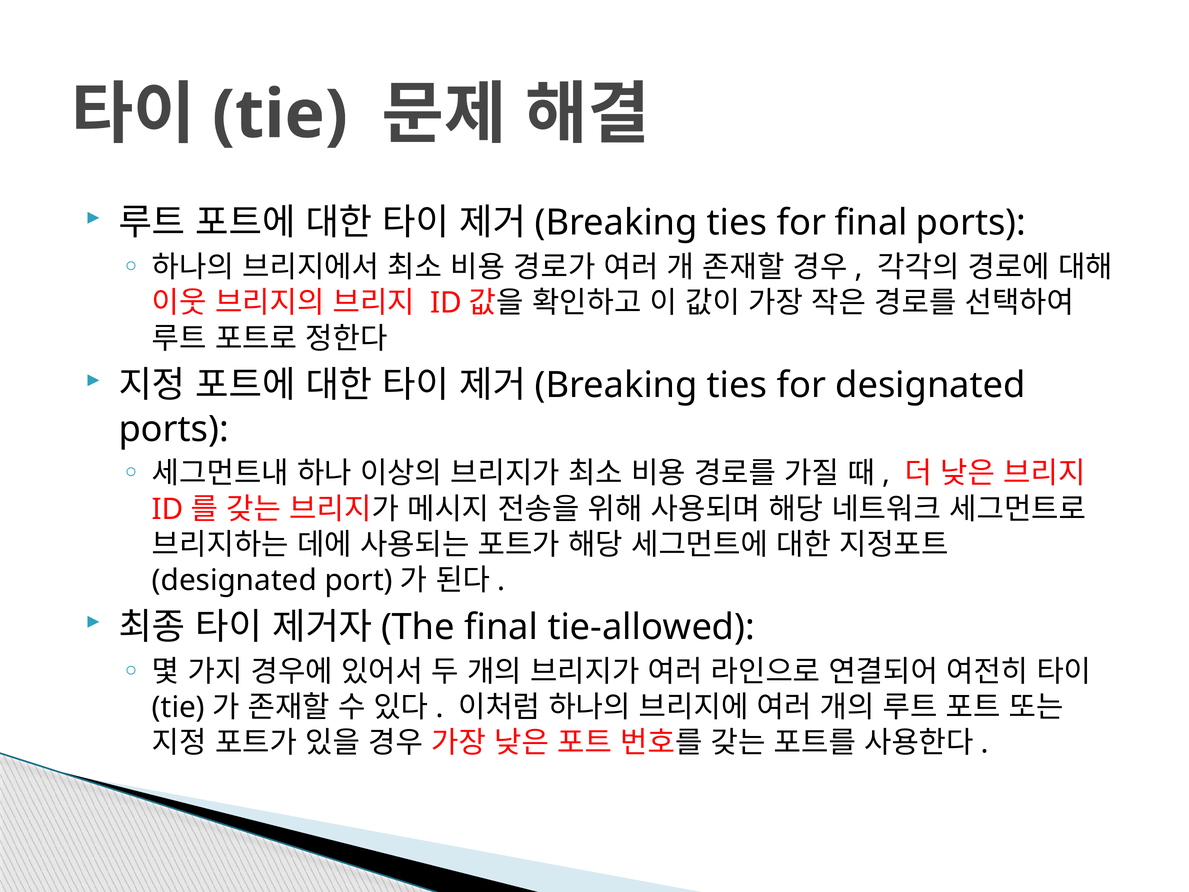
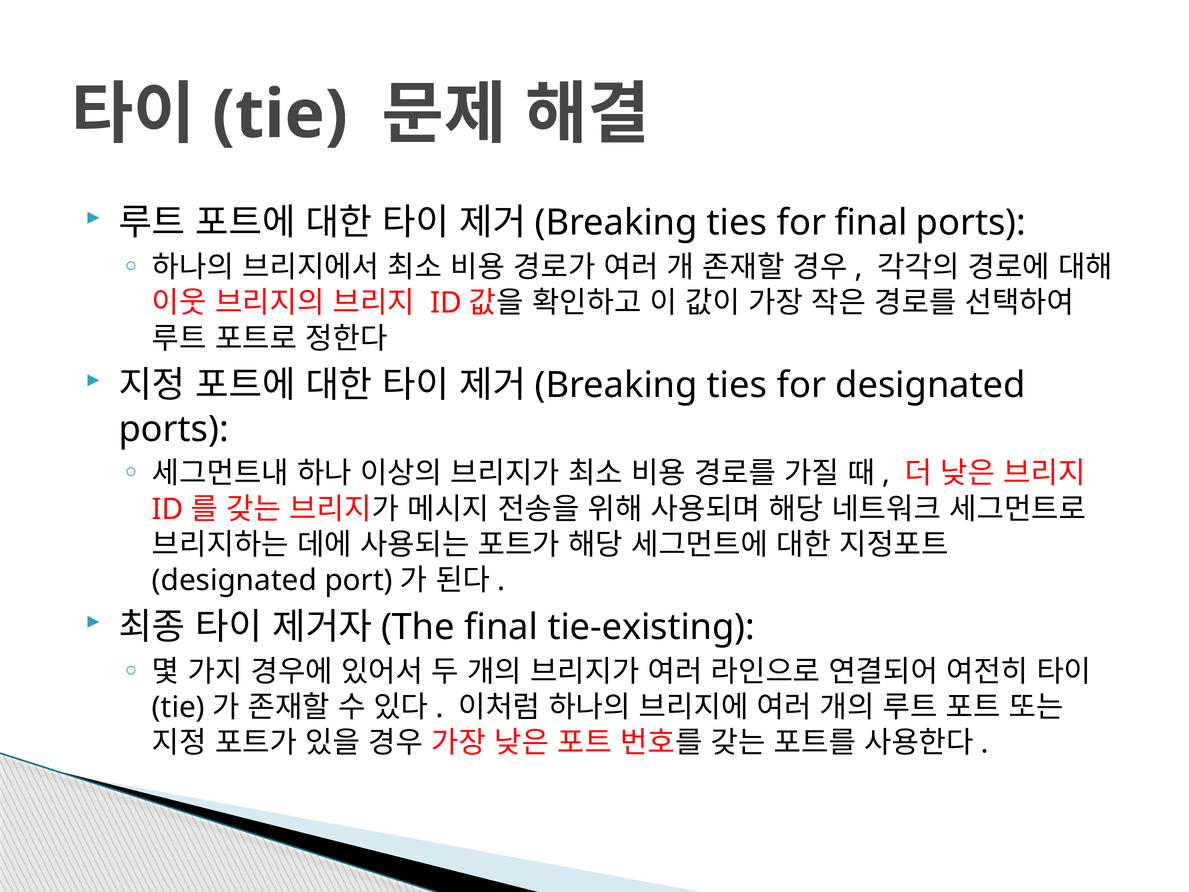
tie-allowed: tie-allowed -> tie-existing (651, 627)
